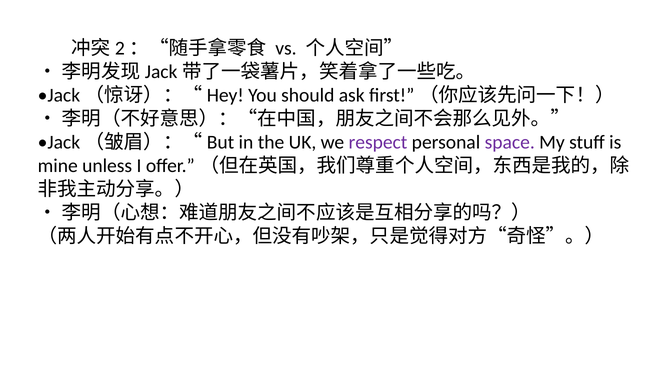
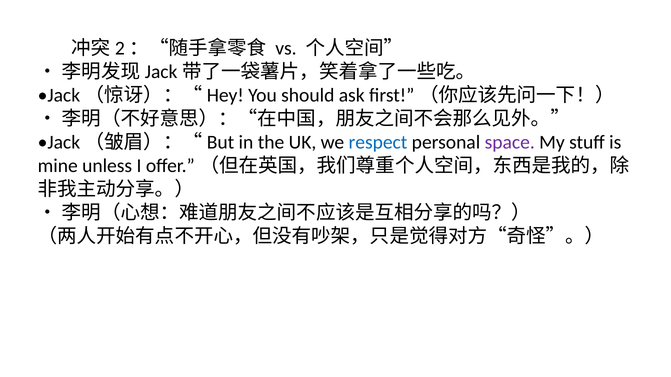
respect colour: purple -> blue (378, 142)
